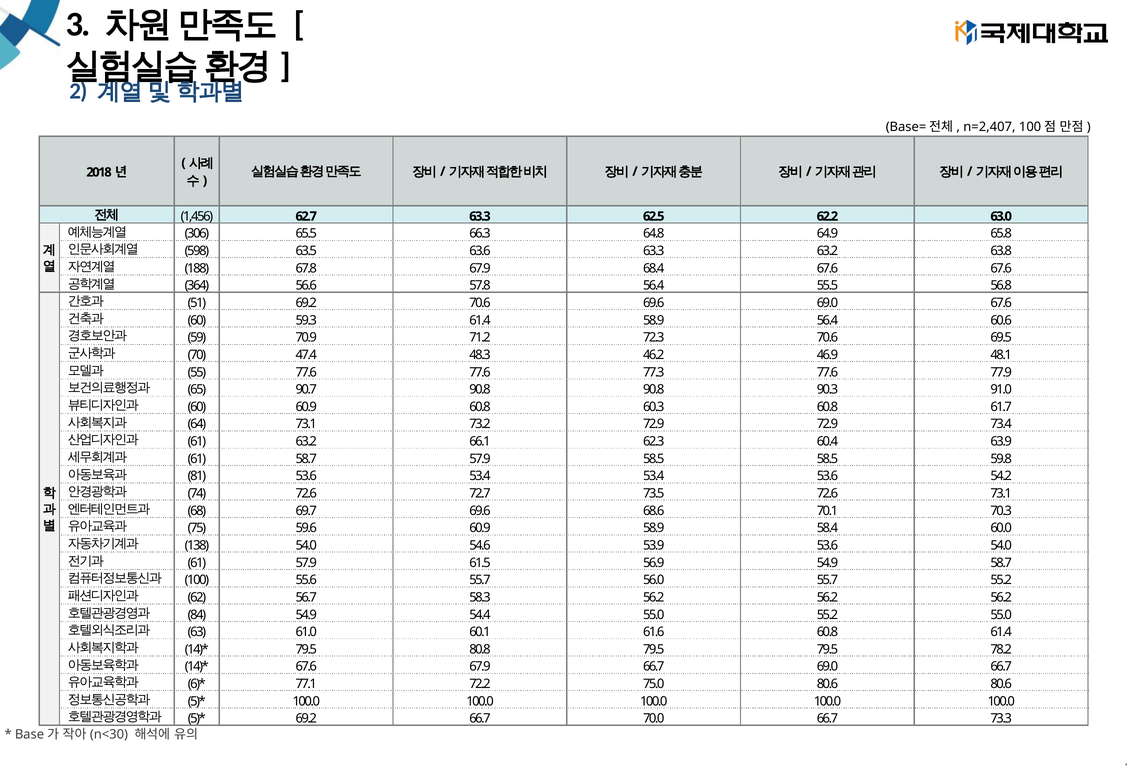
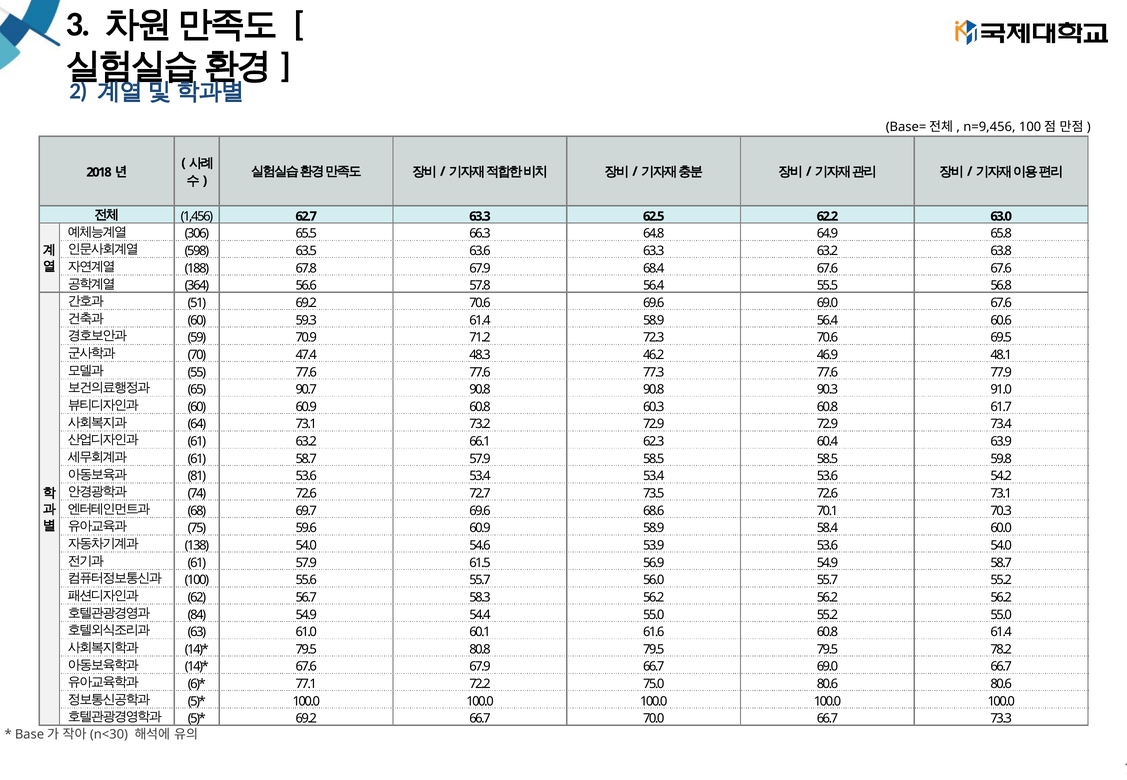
n=2,407: n=2,407 -> n=9,456 (989, 127)
